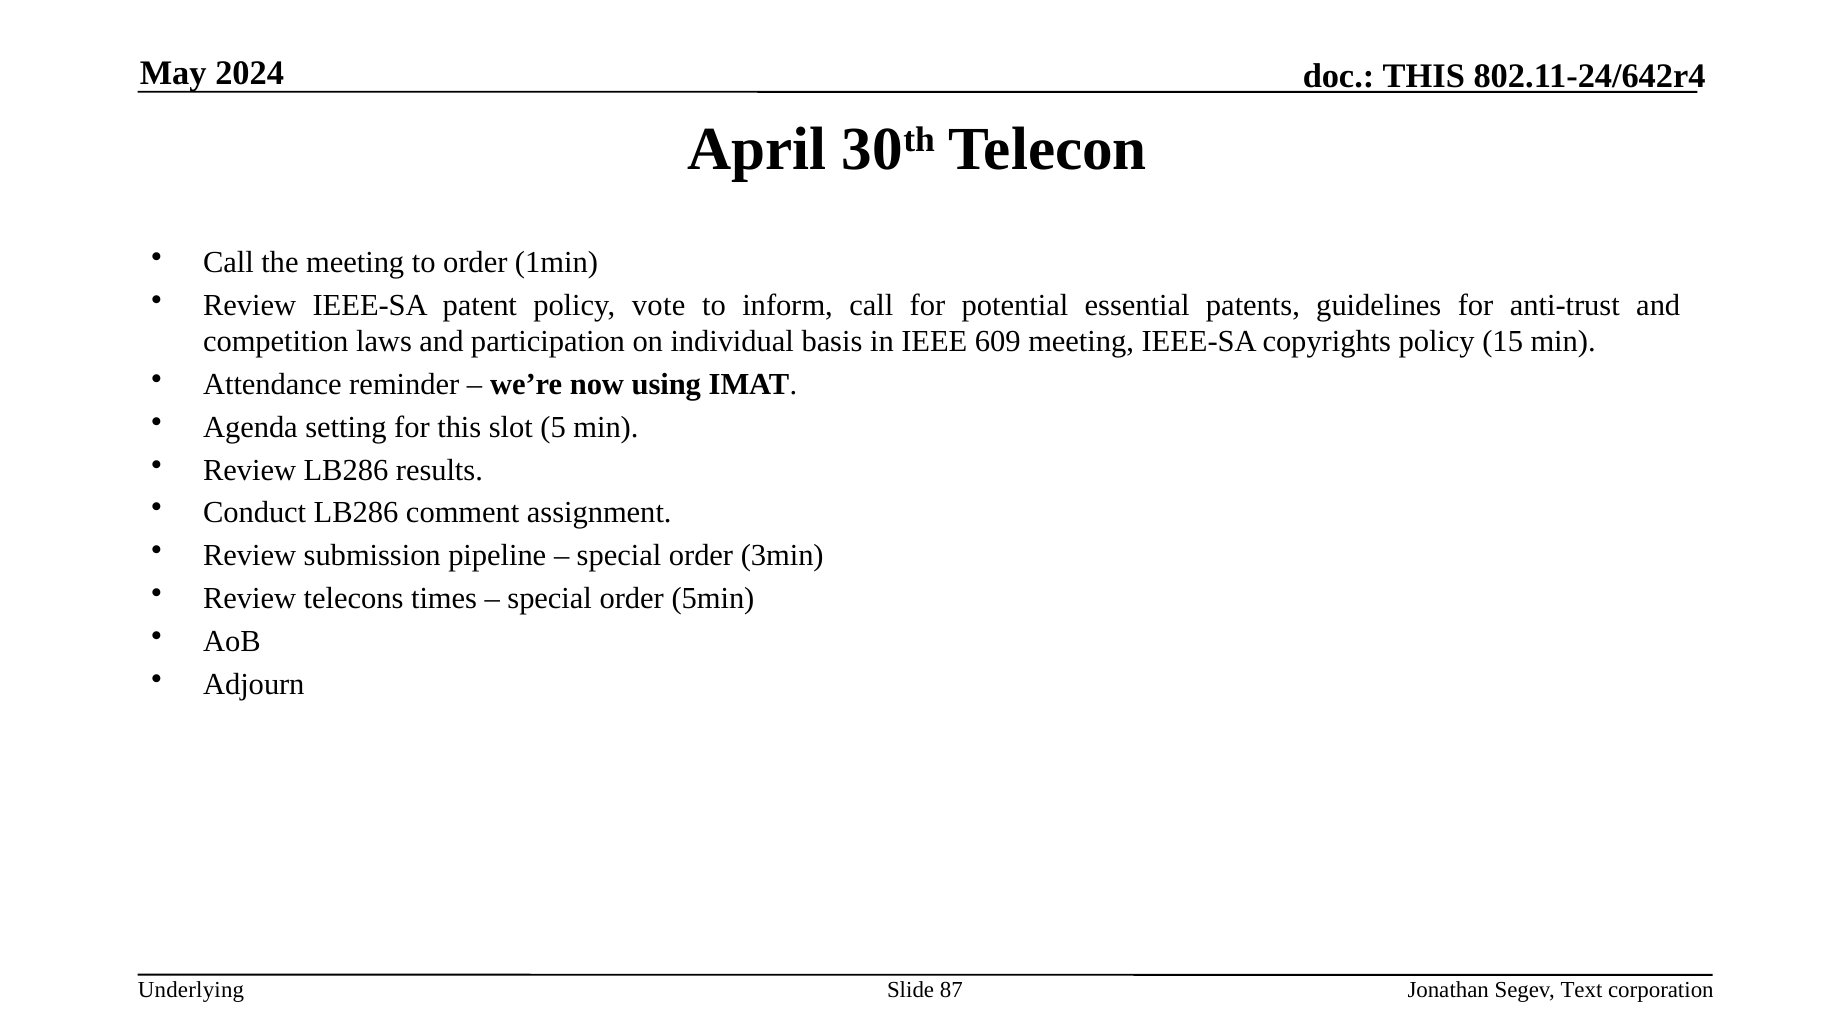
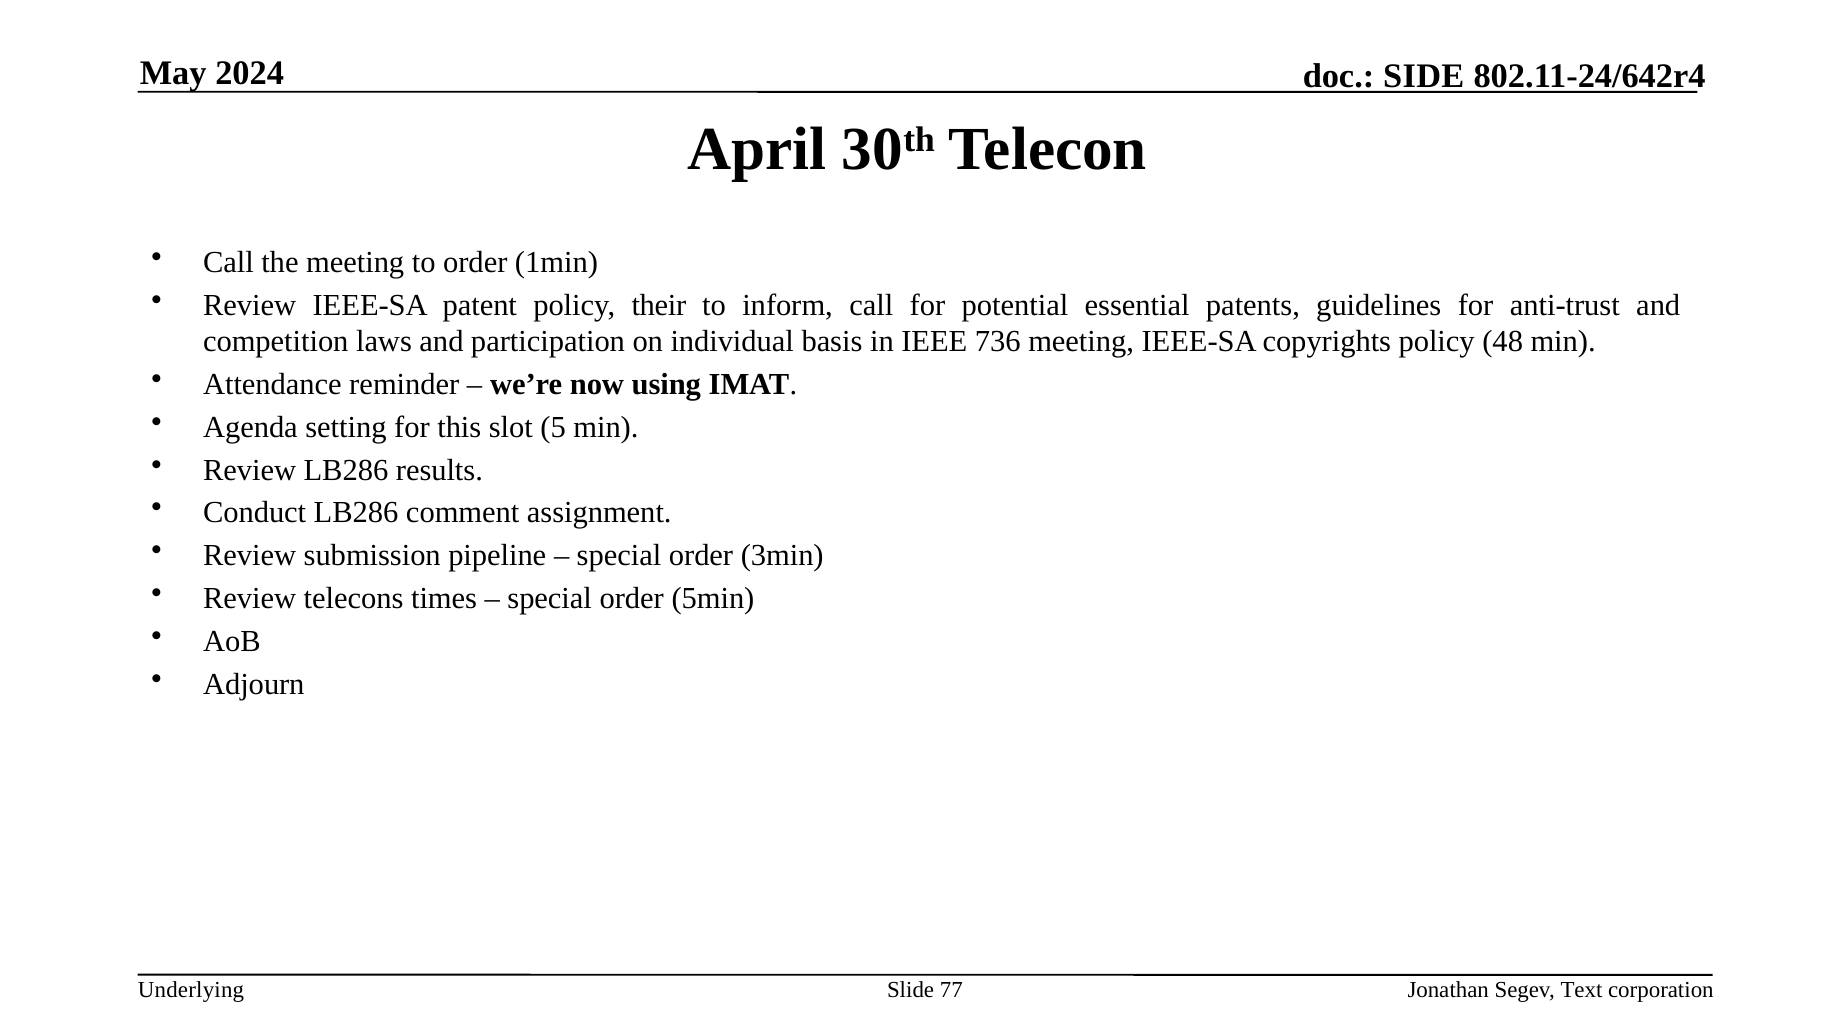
THIS: THIS -> SIDE (1424, 77)
vote: vote -> their (659, 305)
609: 609 -> 736 (998, 342)
15: 15 -> 48 (1503, 342)
87: 87 -> 77 (951, 990)
